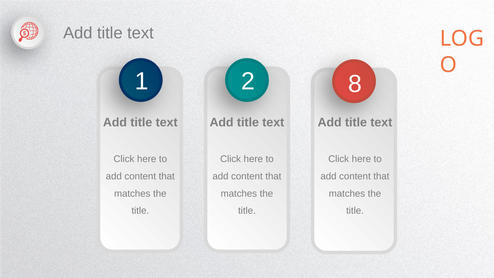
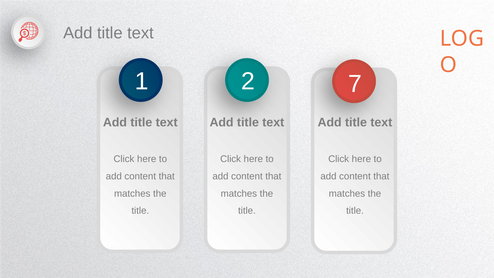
8: 8 -> 7 (355, 84)
